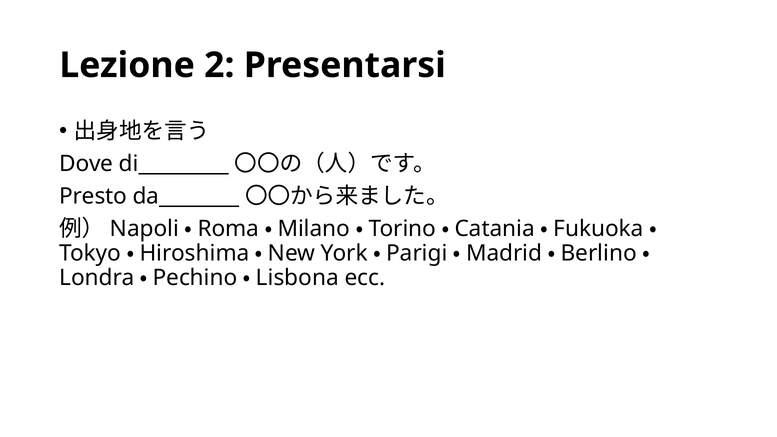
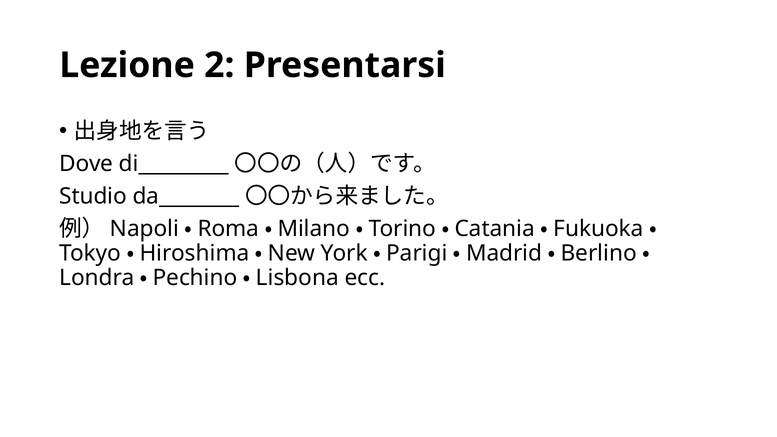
Presto: Presto -> Studio (93, 196)
